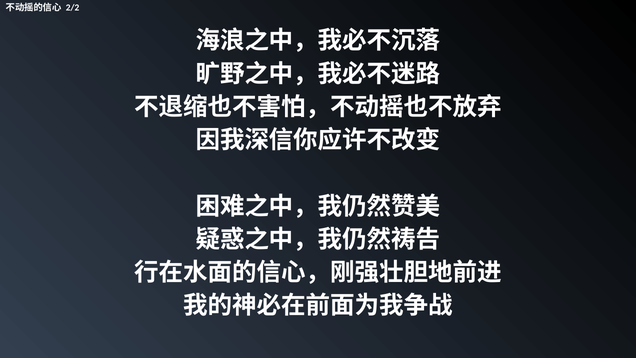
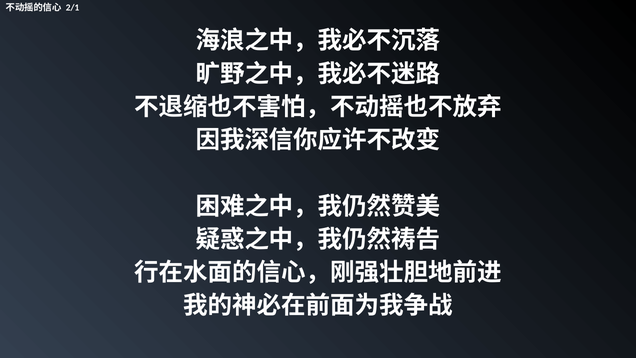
2/2: 2/2 -> 2/1 (73, 8)
